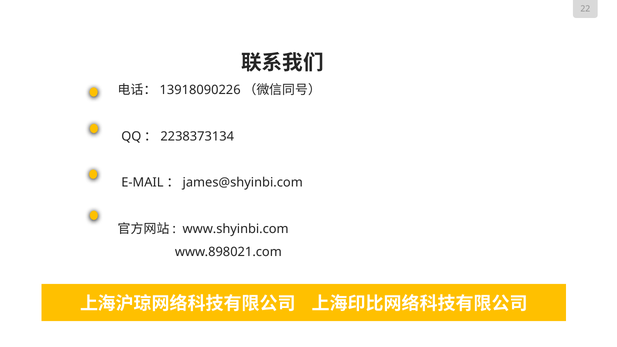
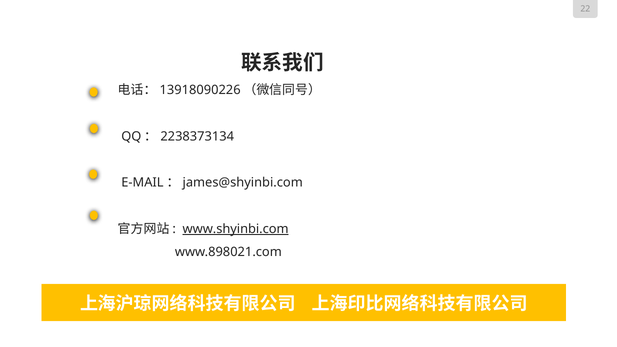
www.shyinbi.com underline: none -> present (236, 229)
